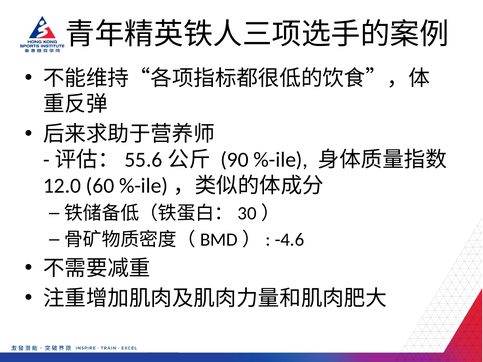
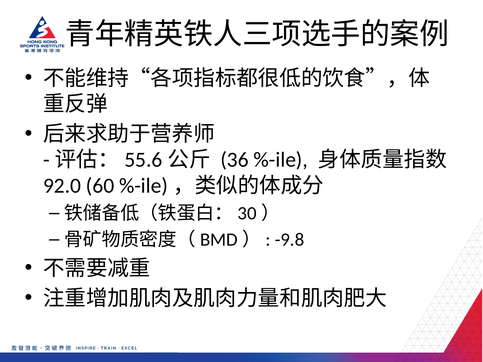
90: 90 -> 36 (235, 160)
12.0: 12.0 -> 92.0 (62, 186)
-4.6: -4.6 -> -9.8 (289, 240)
